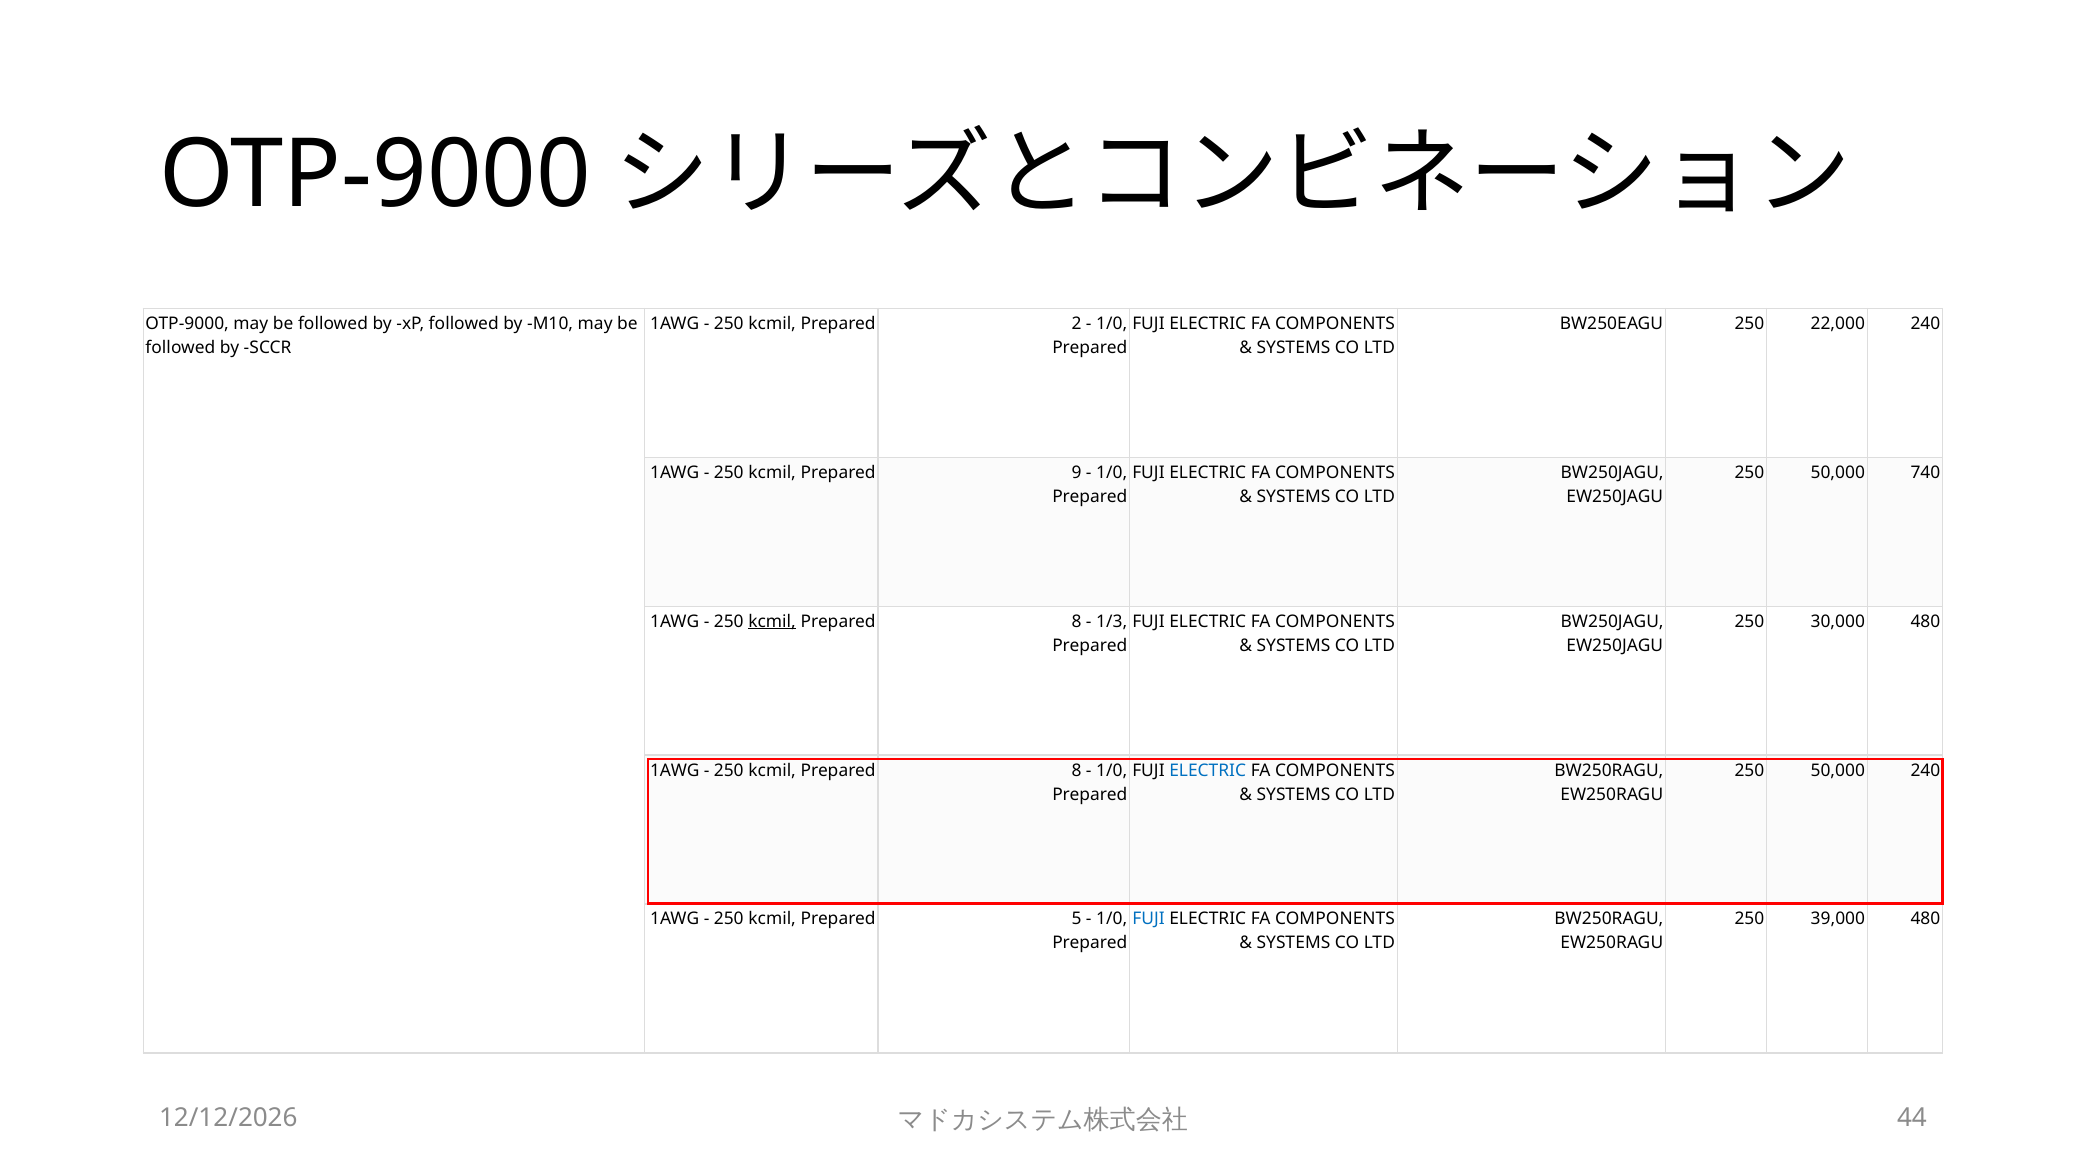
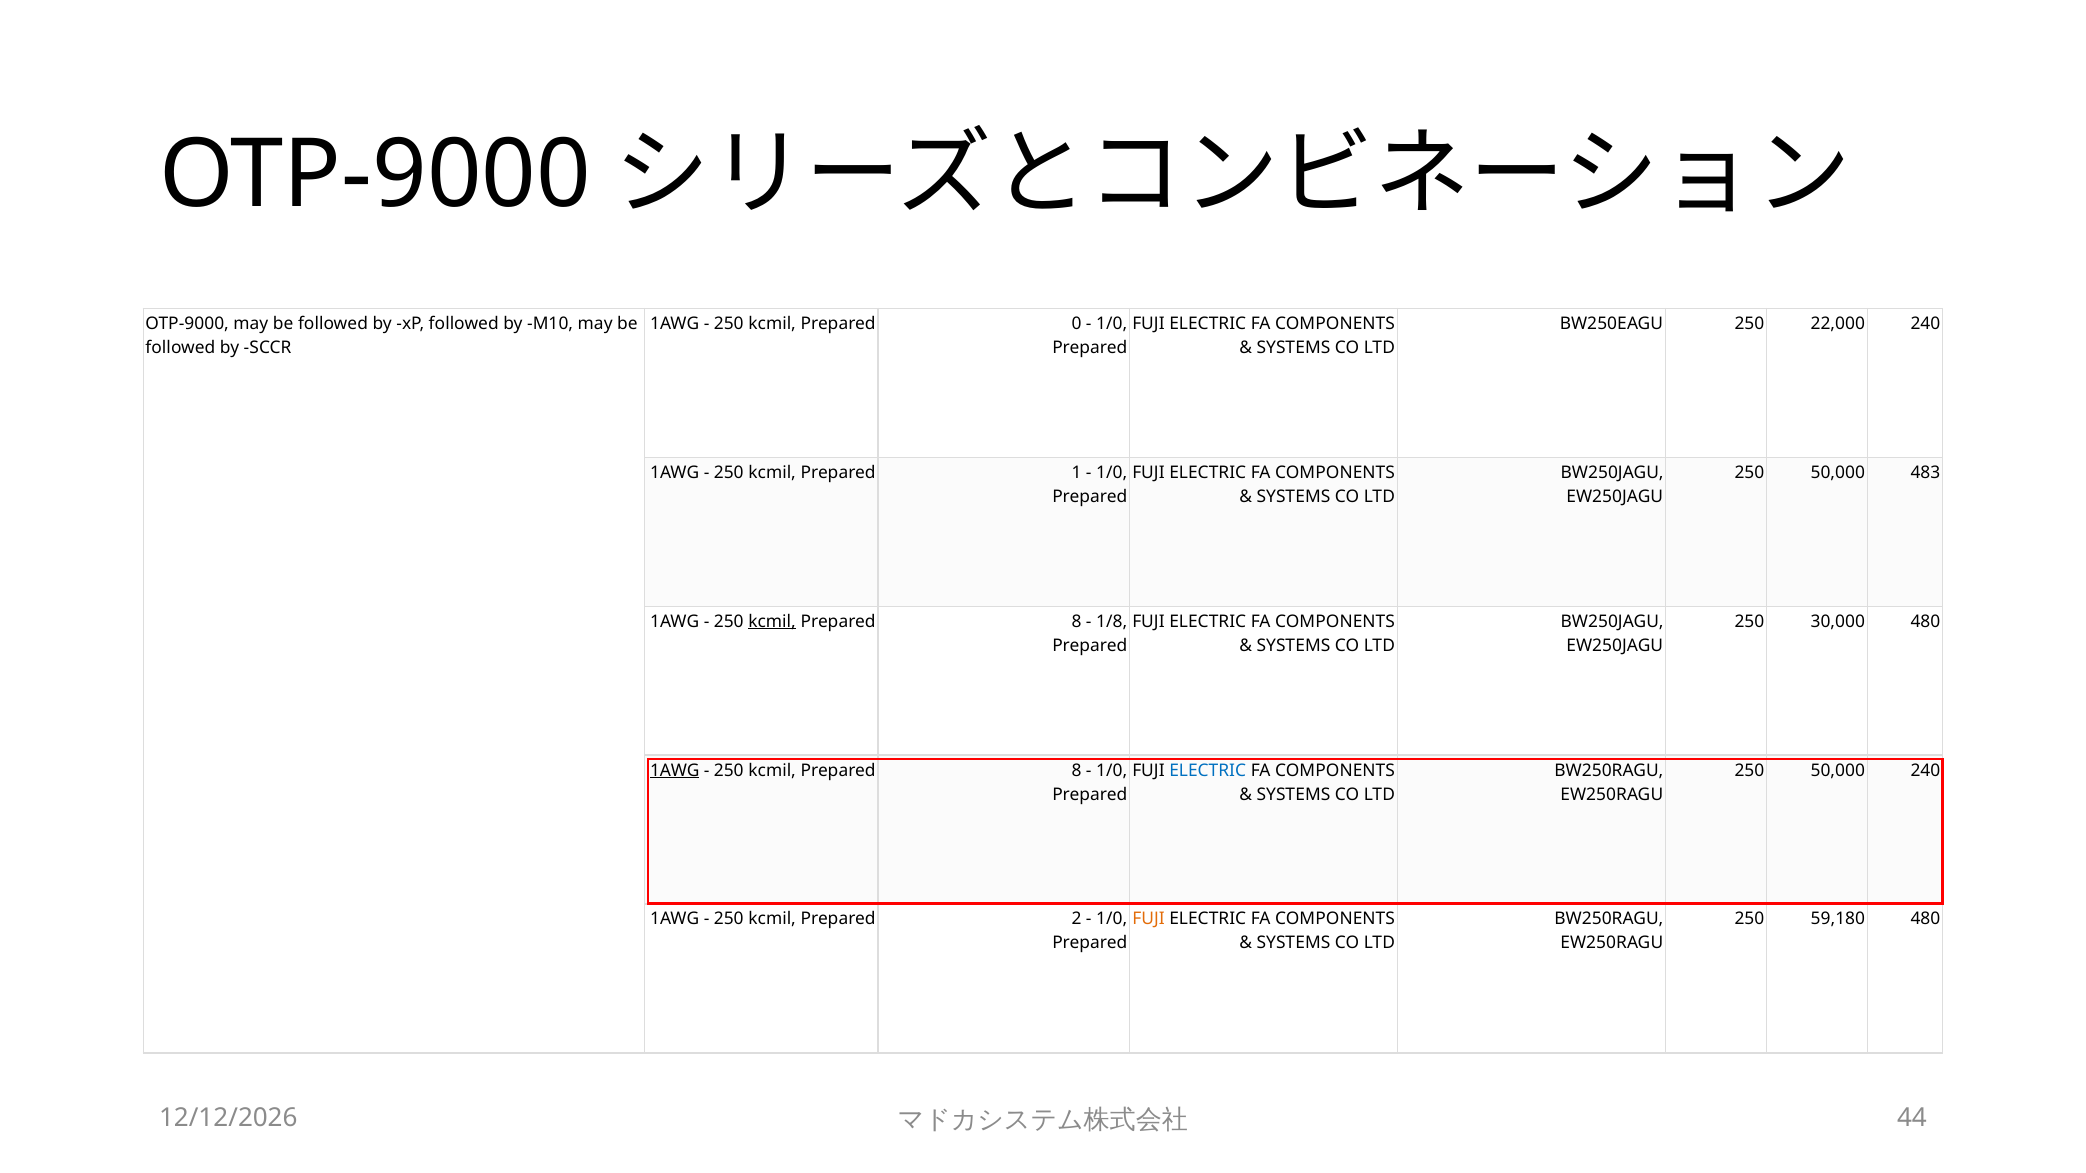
2: 2 -> 0 (1077, 324)
9: 9 -> 1 (1077, 473)
740: 740 -> 483 (1925, 473)
1/3: 1/3 -> 1/8 (1112, 622)
1AWG underline: none -> present (675, 771)
5: 5 -> 2 (1077, 919)
FUJI colour: blue -> orange (1149, 919)
39,000: 39,000 -> 59,180 (1838, 919)
